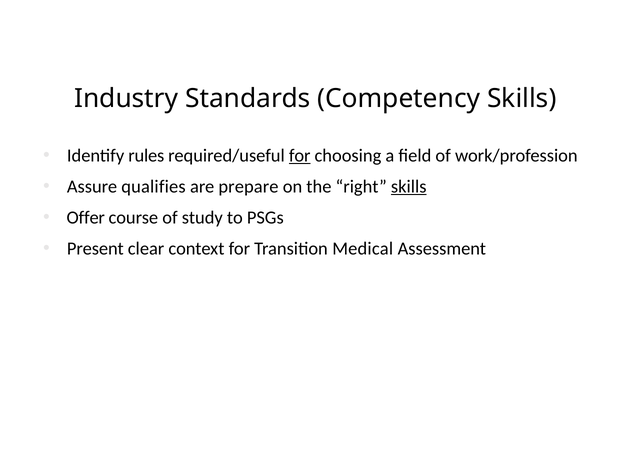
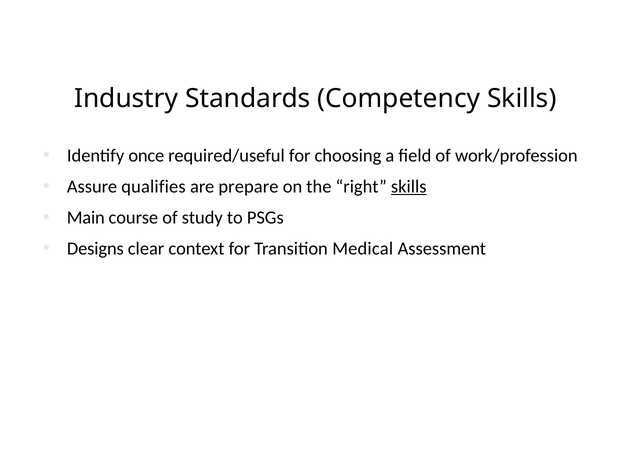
rules: rules -> once (146, 156)
for underline: present -> none (300, 156)
Offer: Offer -> Main (86, 217)
Present: Present -> Designs (95, 248)
